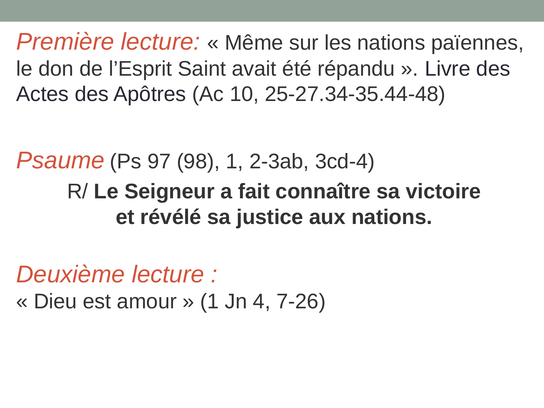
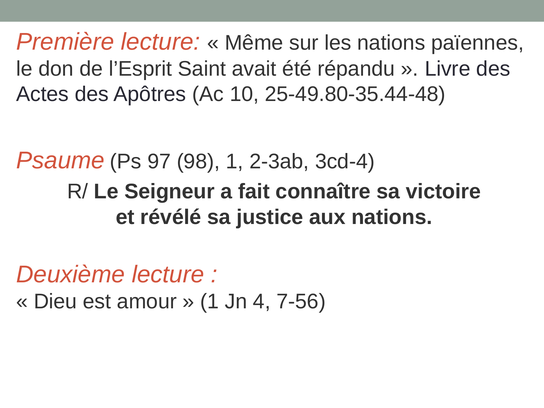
25-27.34-35.44-48: 25-27.34-35.44-48 -> 25-49.80-35.44-48 (355, 94)
7-26: 7-26 -> 7-56 (301, 302)
